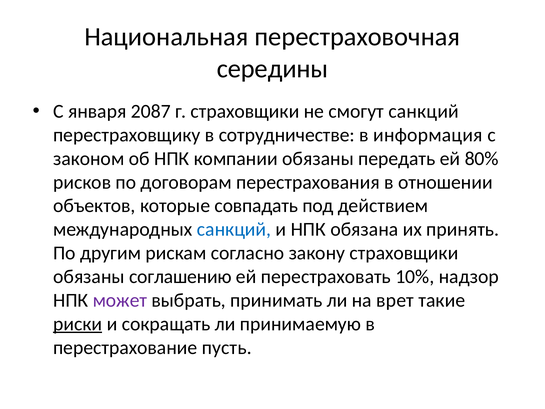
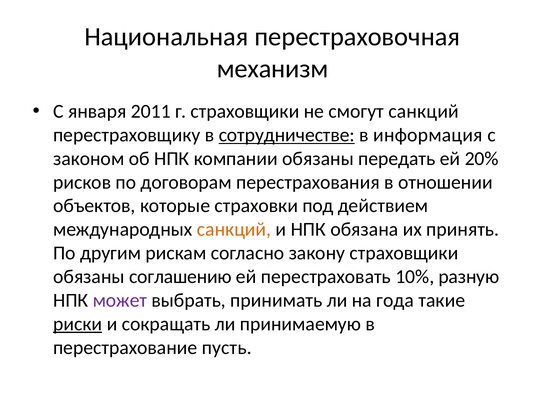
середины: середины -> механизм (273, 69)
2087: 2087 -> 2011 (151, 111)
сотрудничестве underline: none -> present (287, 135)
80%: 80% -> 20% (482, 158)
совпадать: совпадать -> страховки (256, 206)
санкций colour: blue -> orange (234, 229)
надзор: надзор -> разную (469, 276)
врет: врет -> года (395, 300)
